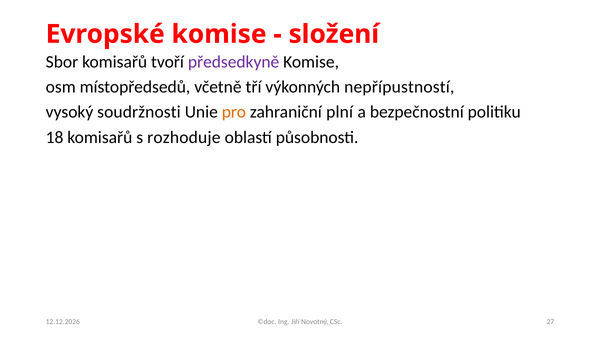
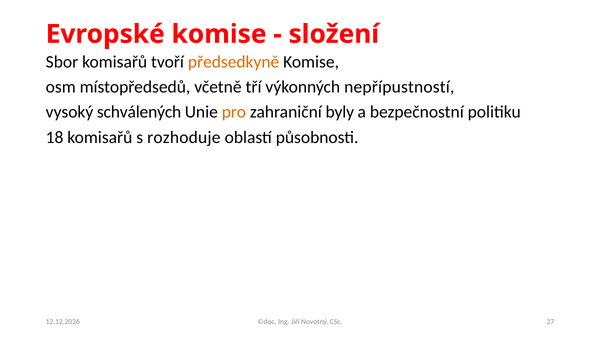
předsedkyně colour: purple -> orange (234, 62)
soudržnosti: soudržnosti -> schválených (139, 112)
plní: plní -> byly (340, 112)
